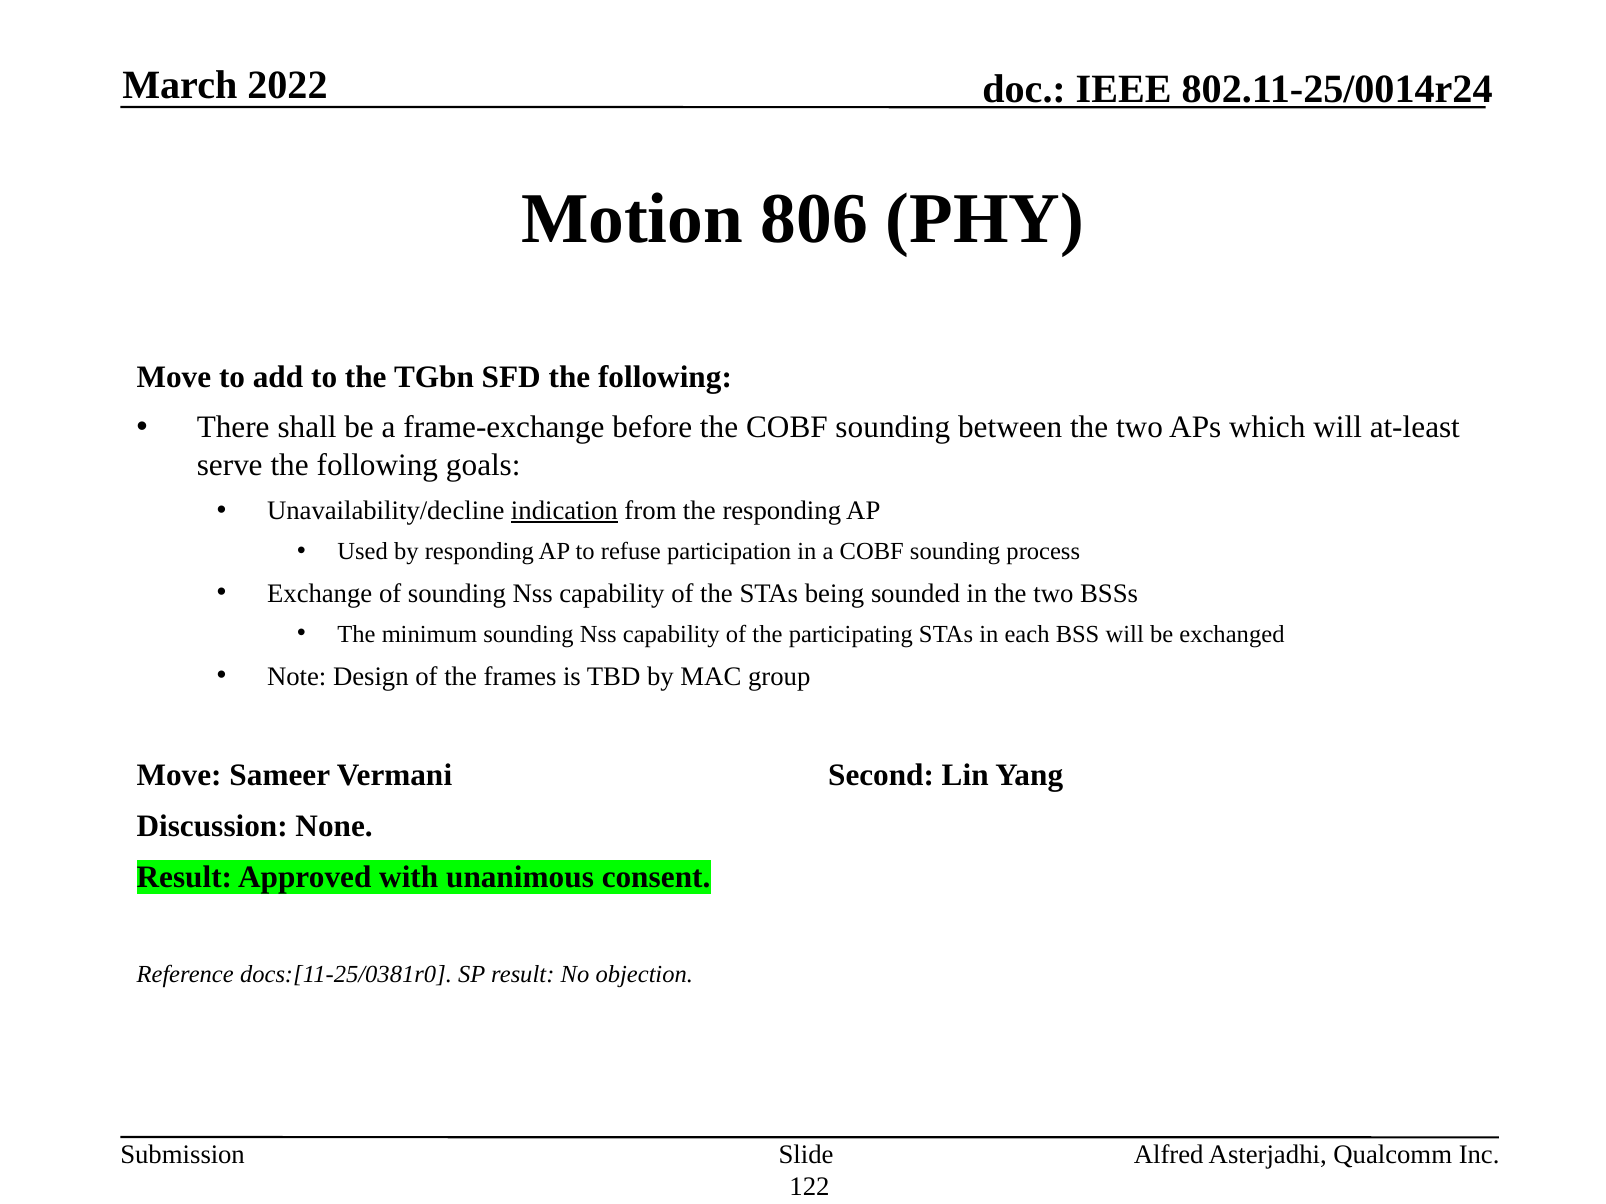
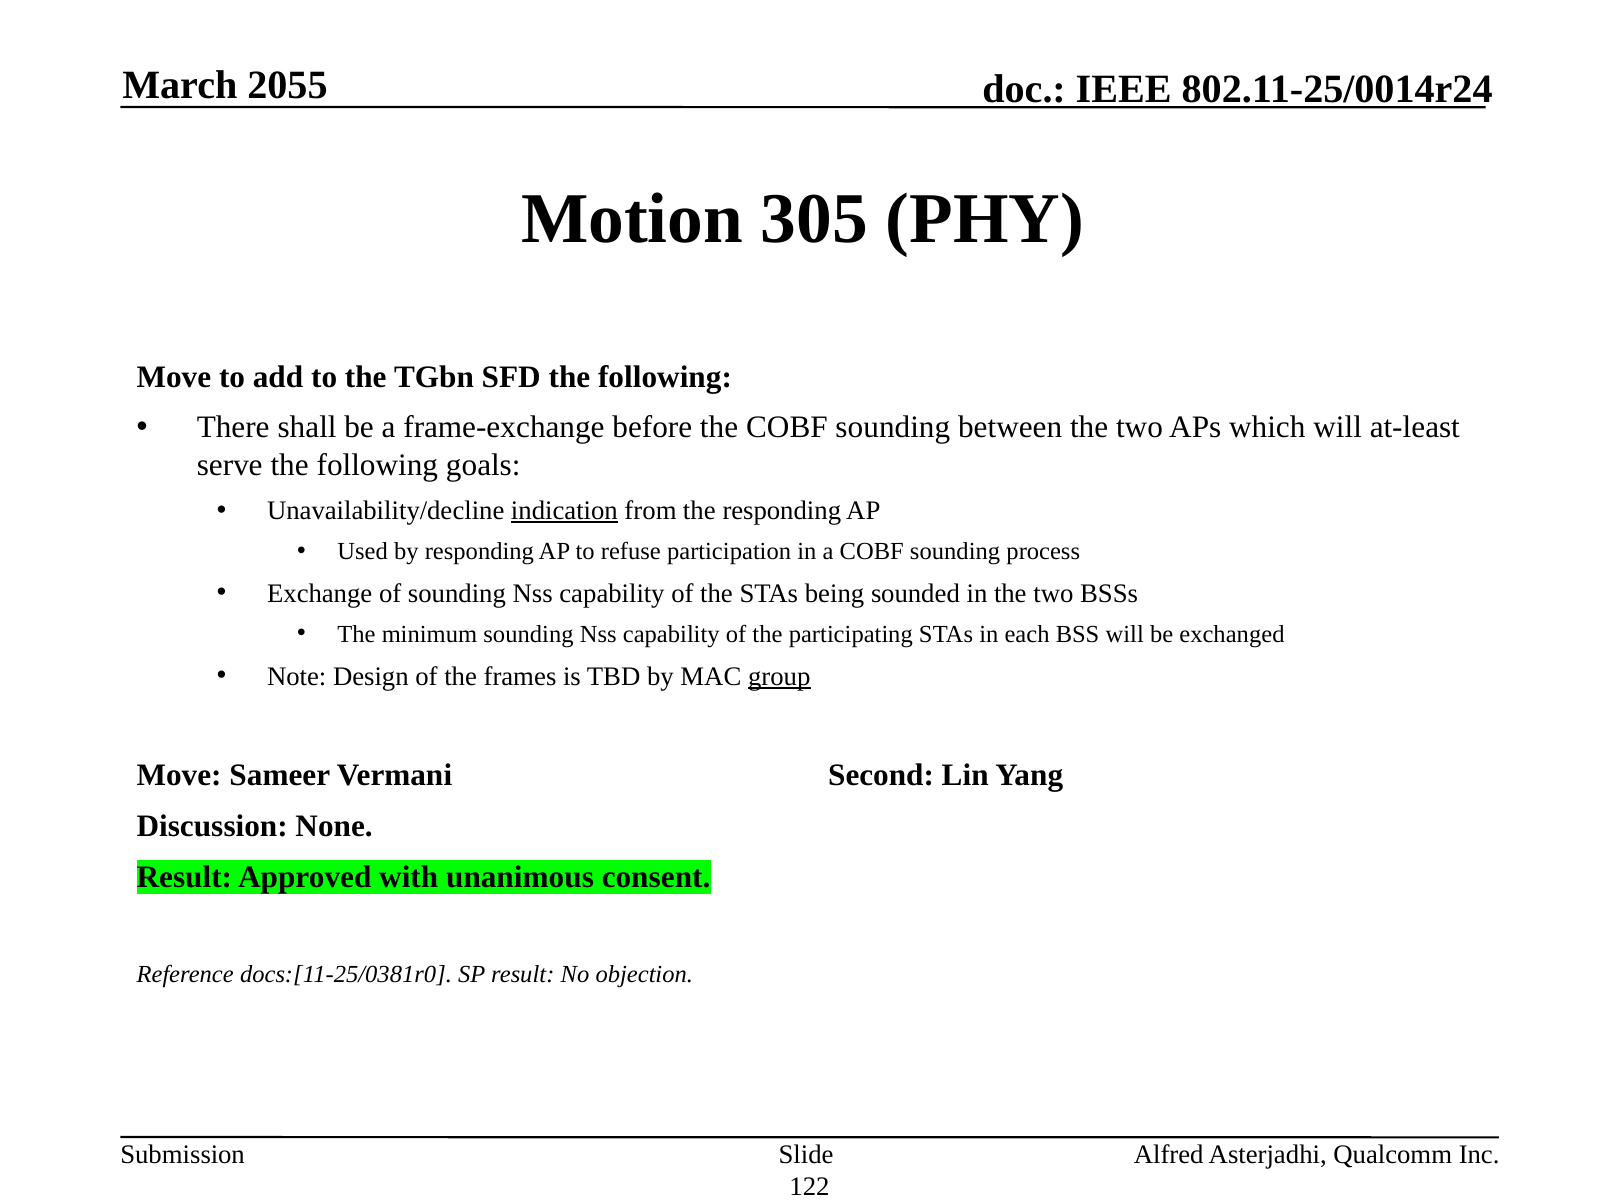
2022: 2022 -> 2055 (287, 85)
806: 806 -> 305 (814, 219)
group underline: none -> present (779, 677)
